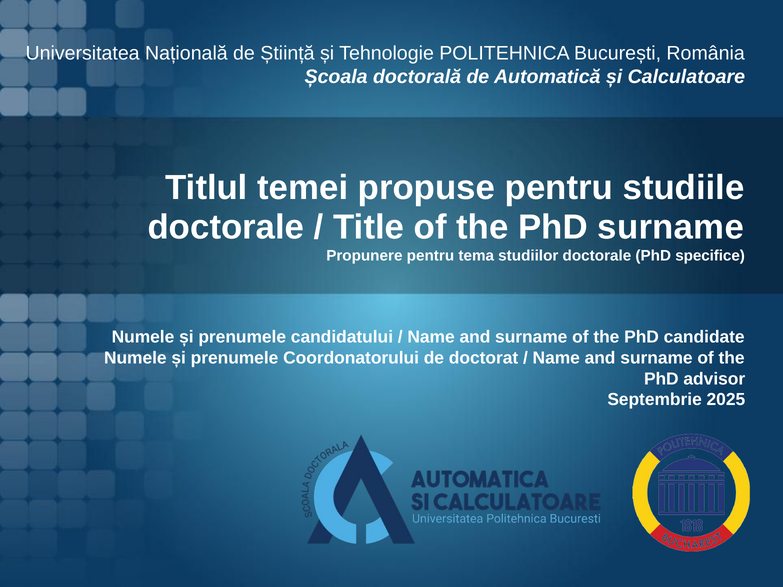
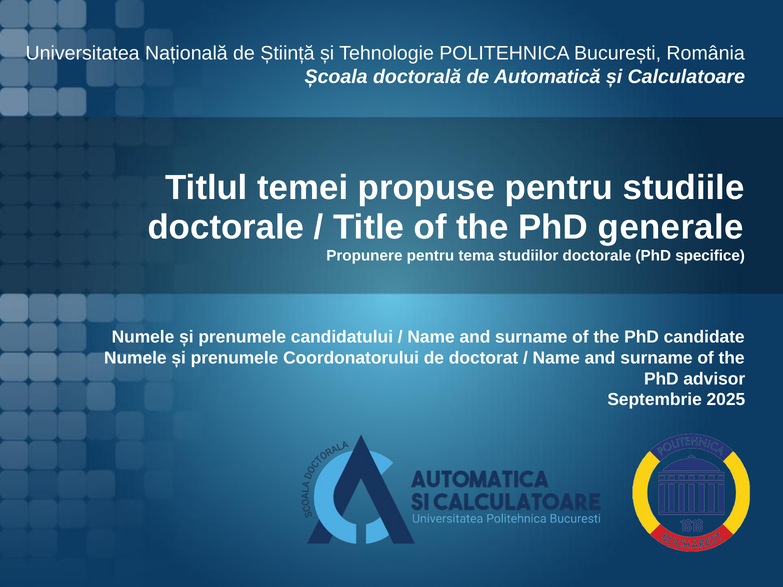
PhD surname: surname -> generale (671, 227)
